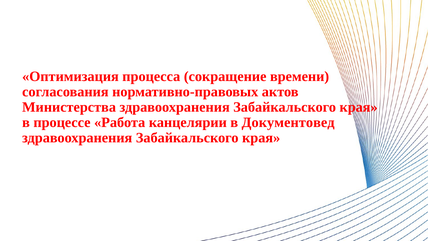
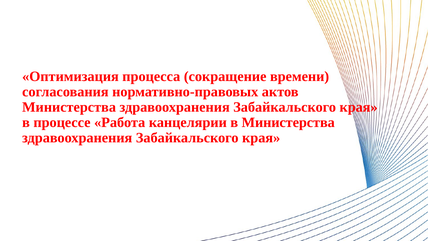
в Документовед: Документовед -> Министерства (288, 123)
